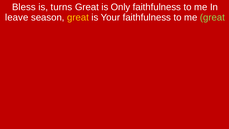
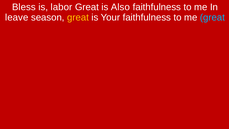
turns: turns -> labor (61, 7)
Only: Only -> Also (120, 7)
great colour: light green -> light blue (212, 17)
